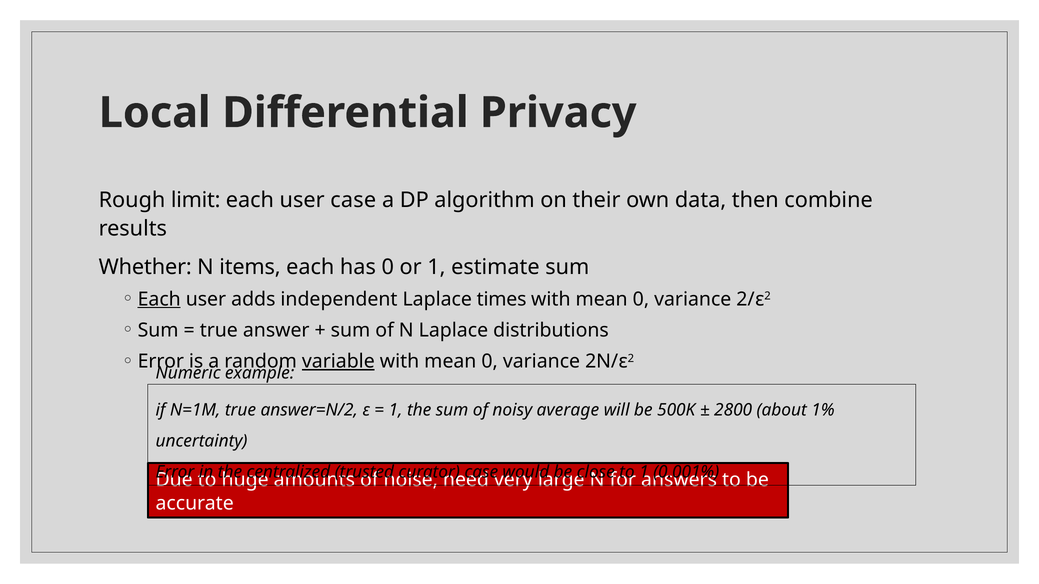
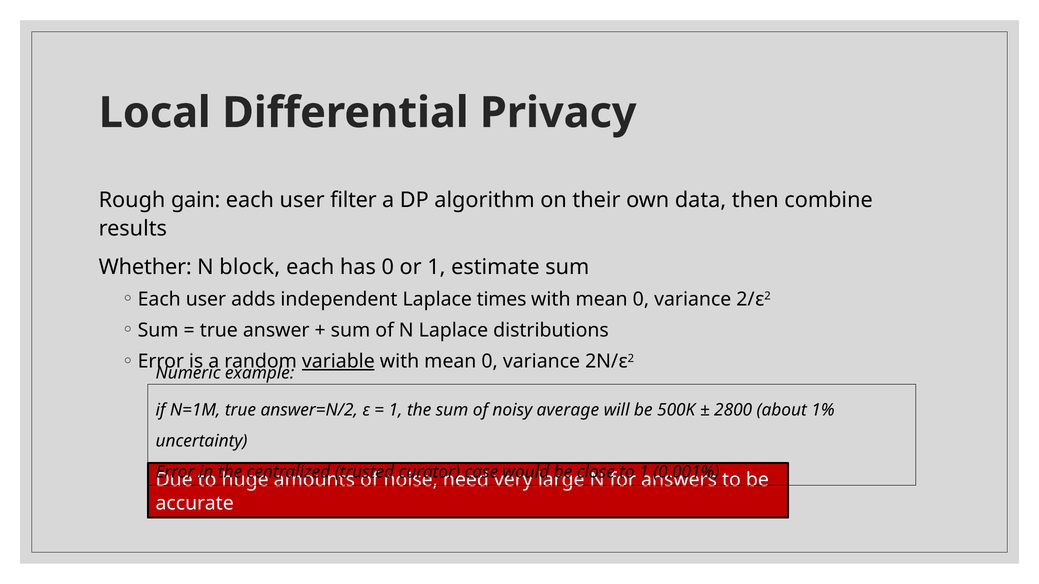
limit: limit -> gain (196, 200)
user case: case -> filter (353, 200)
items: items -> block (250, 267)
Each underline: present -> none (159, 299)
